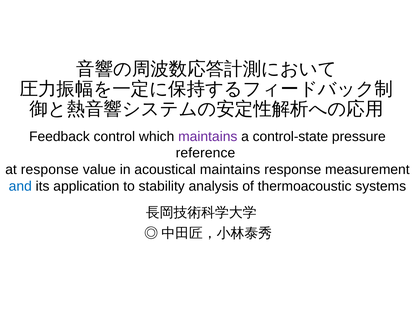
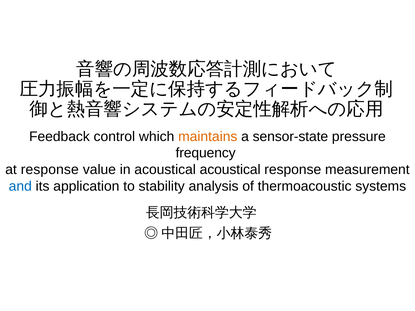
maintains colour: purple -> orange (208, 137)
control-state: control-state -> sensor-state (290, 137)
reference: reference -> frequency (206, 153)
acoustical maintains: maintains -> acoustical (230, 170)
